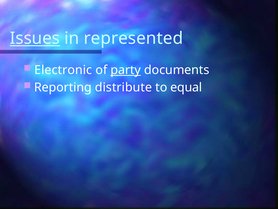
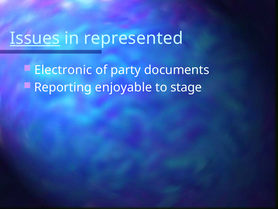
party underline: present -> none (126, 70)
distribute: distribute -> enjoyable (124, 87)
equal: equal -> stage (186, 87)
